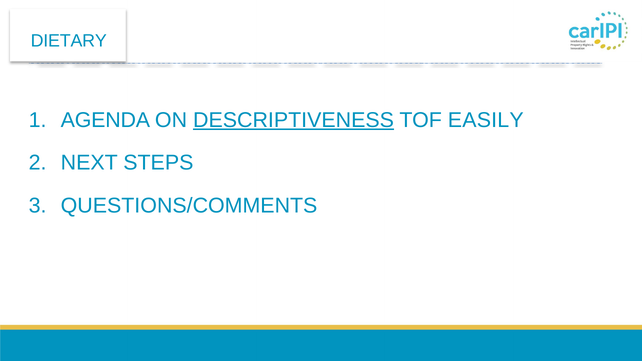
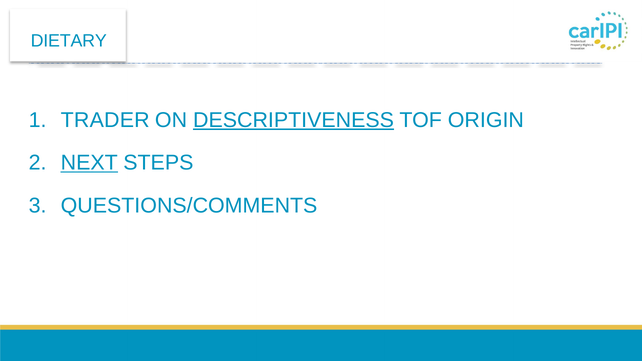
AGENDA: AGENDA -> TRADER (105, 120)
EASILY: EASILY -> ORIGIN (486, 120)
NEXT underline: none -> present (89, 163)
